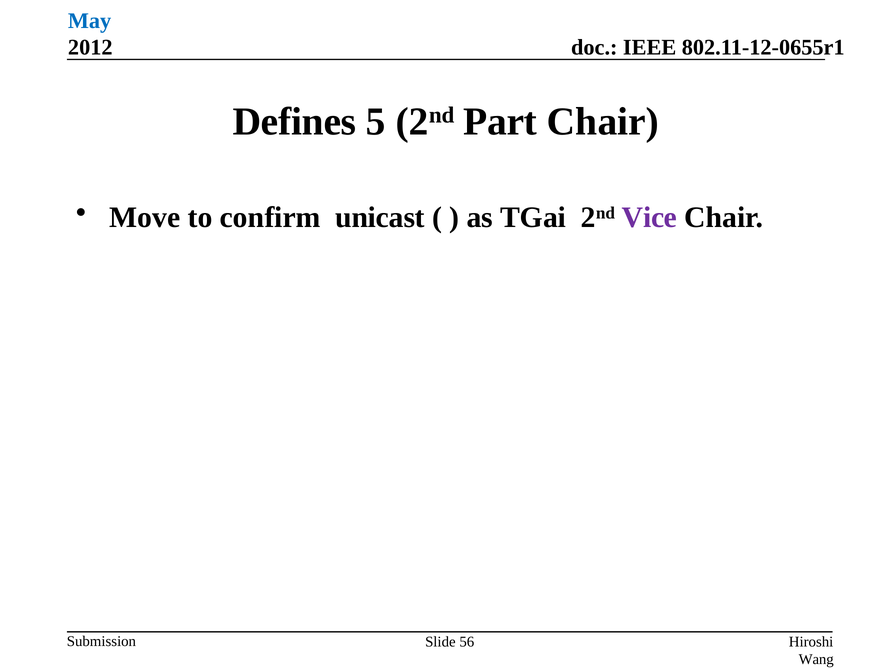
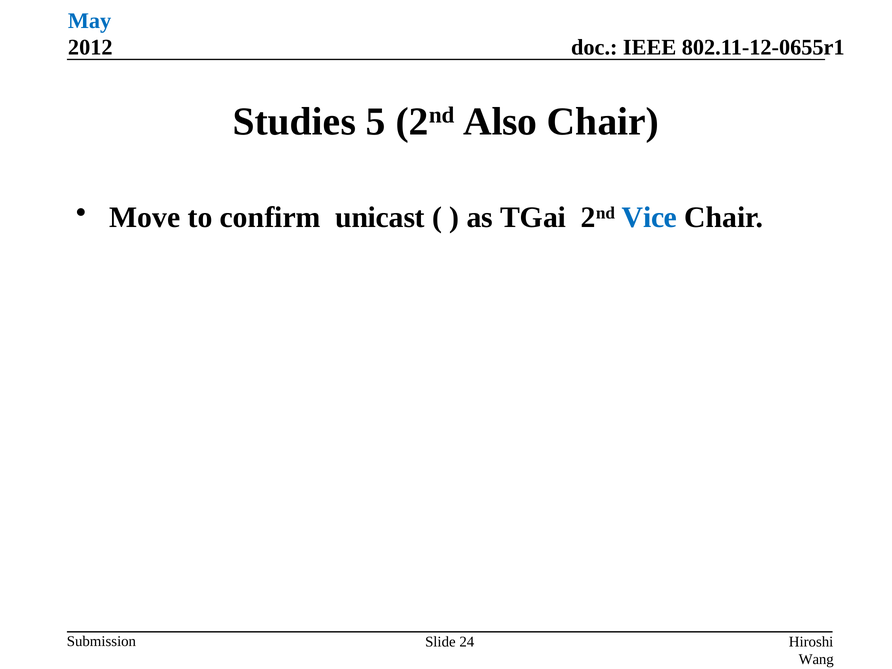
Defines: Defines -> Studies (294, 122)
Part: Part -> Also (500, 122)
Vice colour: purple -> blue (650, 218)
56: 56 -> 24 (467, 642)
